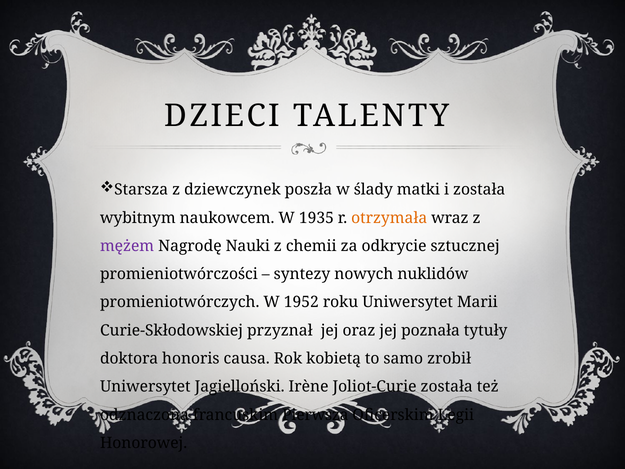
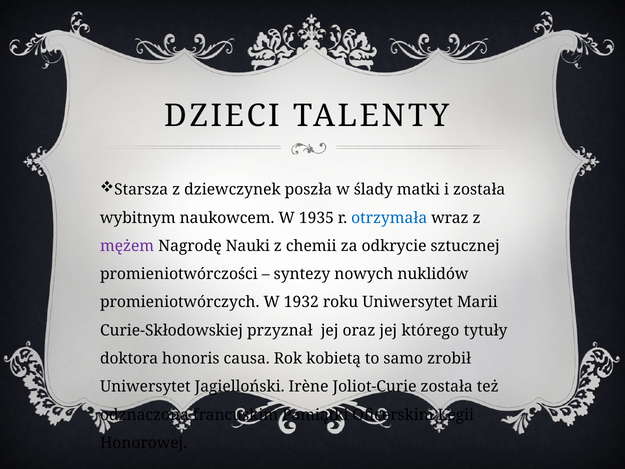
otrzymała colour: orange -> blue (389, 218)
1952: 1952 -> 1932 (301, 302)
poznała: poznała -> którego (430, 330)
Pierwsza: Pierwsza -> Pamiątki (315, 415)
